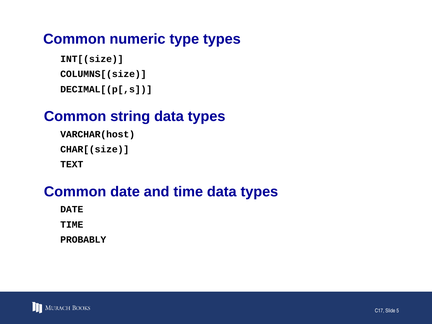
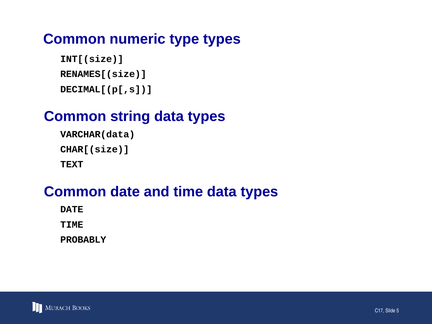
COLUMNS[(size: COLUMNS[(size -> RENAMES[(size (103, 74)
VARCHAR(host: VARCHAR(host -> VARCHAR(data (98, 134)
